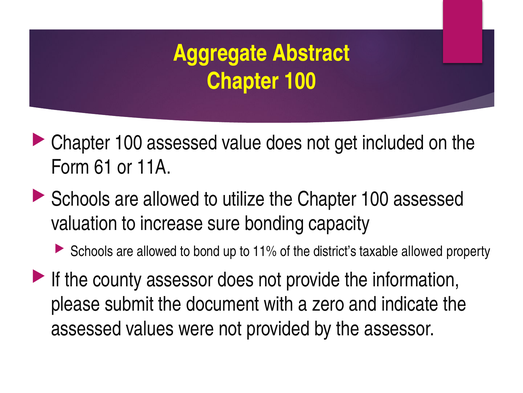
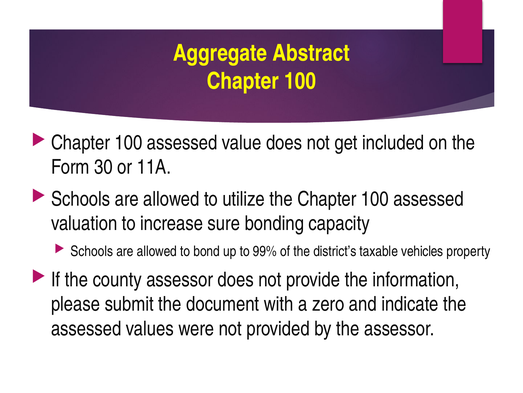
61: 61 -> 30 (103, 167)
11%: 11% -> 99% (265, 251)
taxable allowed: allowed -> vehicles (422, 251)
